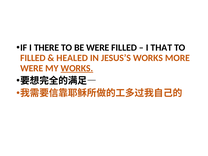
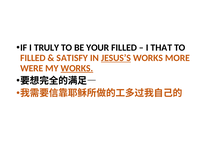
THERE: THERE -> TRULY (47, 48)
BE WERE: WERE -> YOUR (98, 48)
HEALED: HEALED -> SATISFY (72, 58)
JESUS’S underline: none -> present (116, 58)
